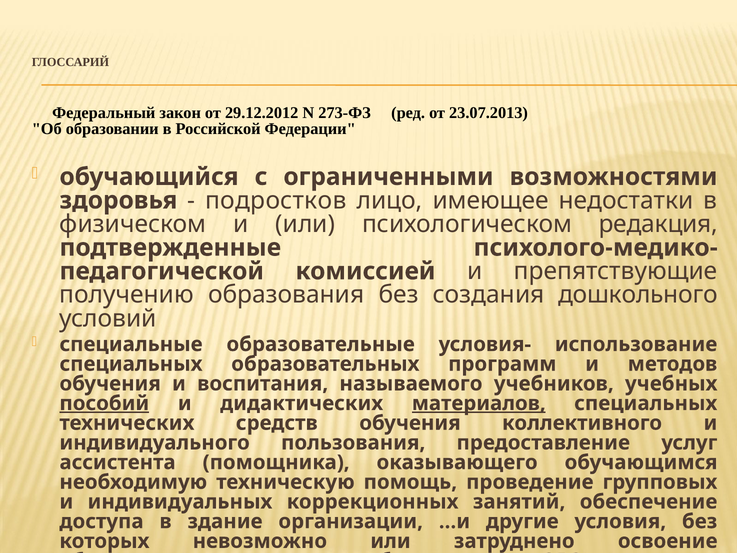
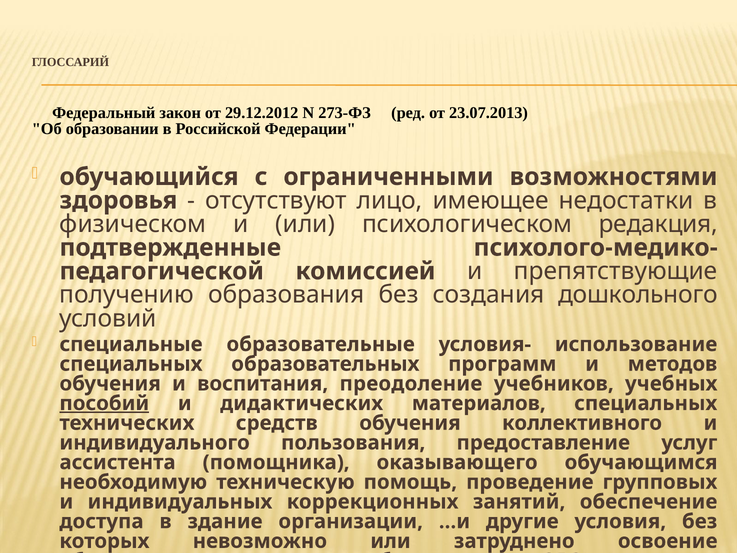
подростков: подростков -> отсутствуют (276, 200)
называемого: называемого -> преодоление (411, 384)
материалов underline: present -> none (479, 403)
